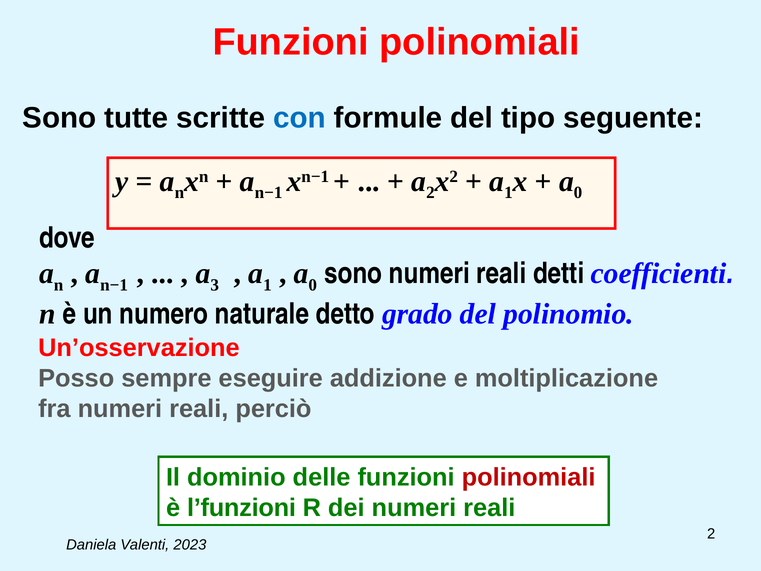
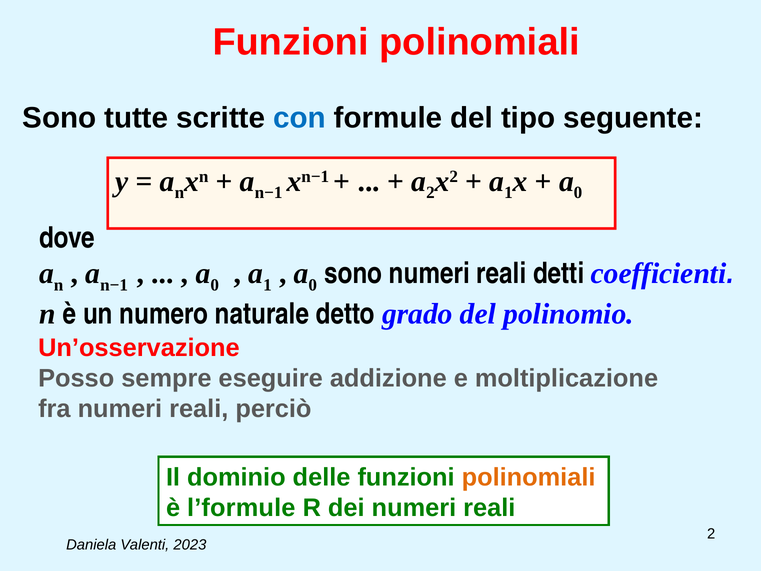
3: 3 -> 0 (215, 285)
polinomiali colour: red -> orange (529, 477)
l’funzioni: l’funzioni -> l’formule (241, 508)
